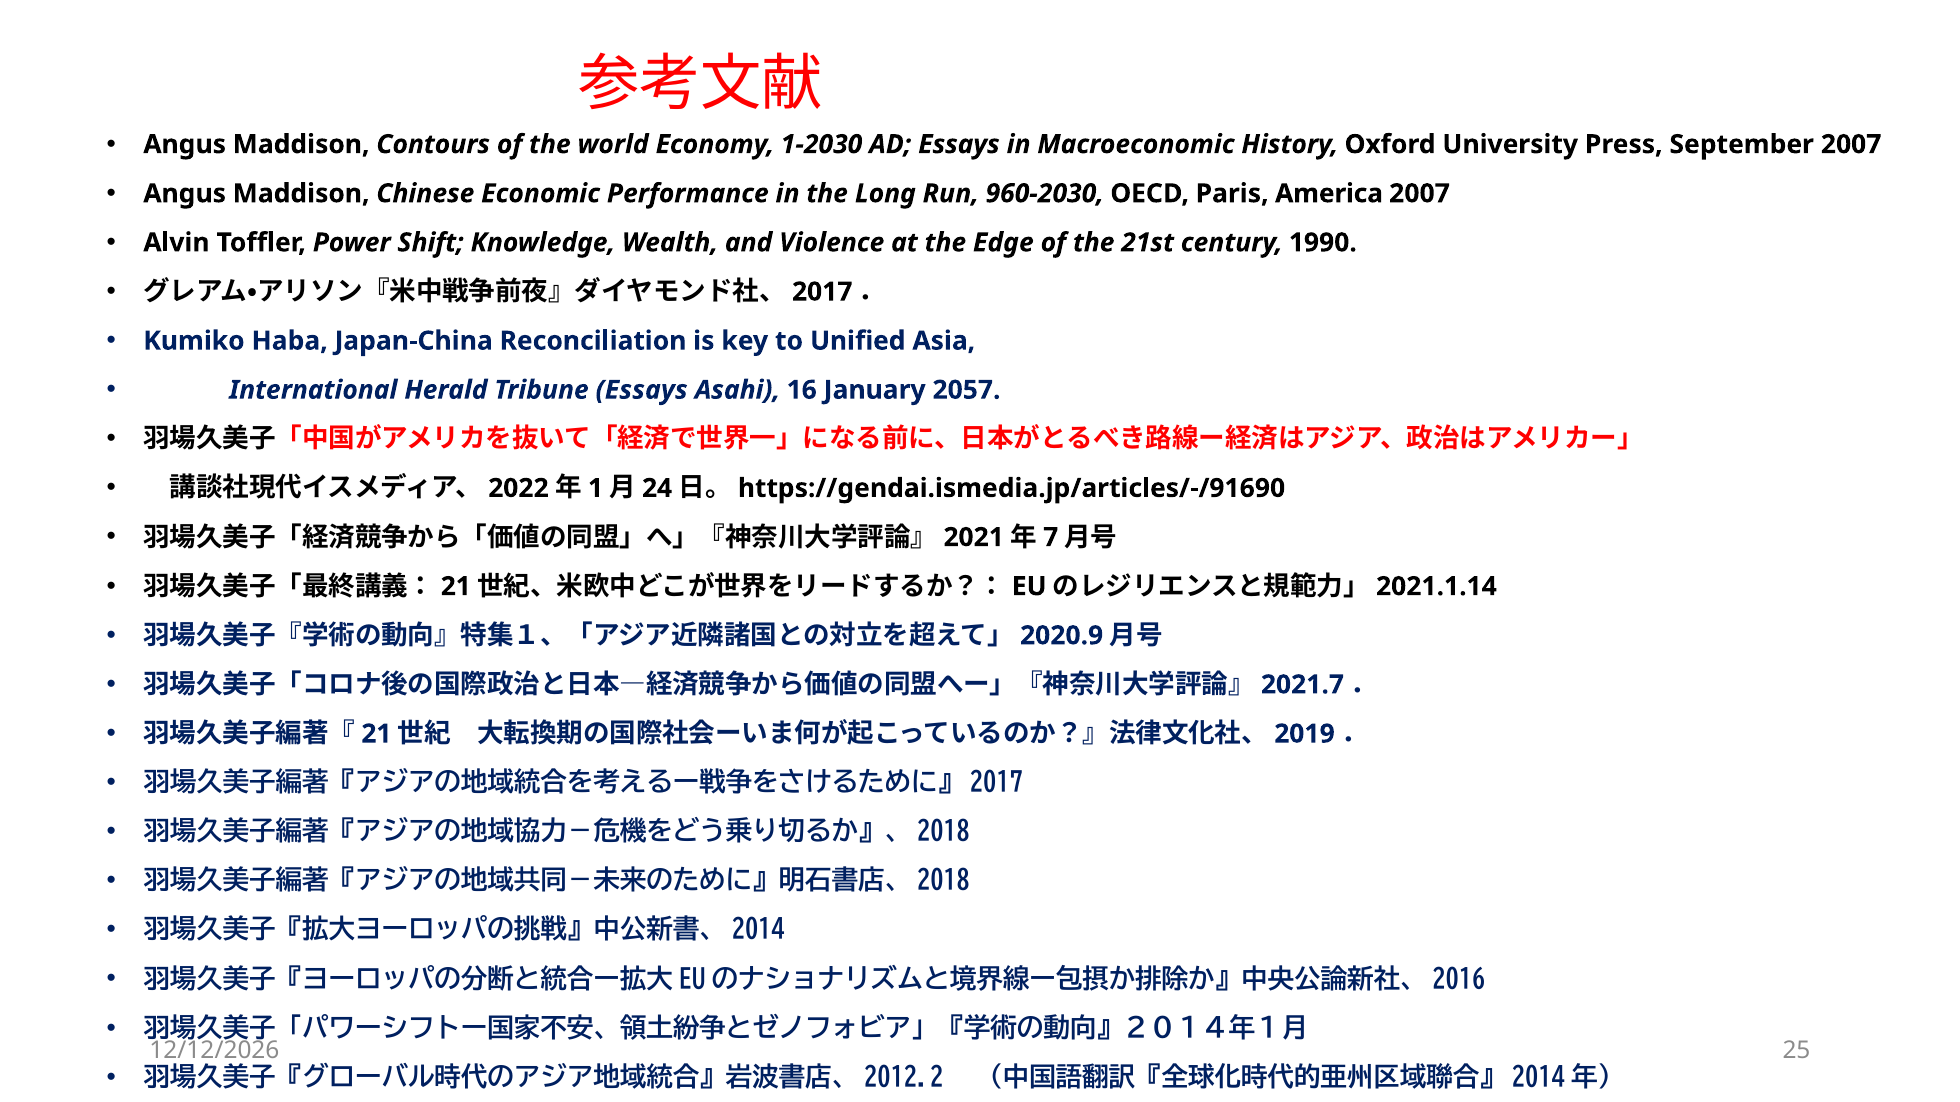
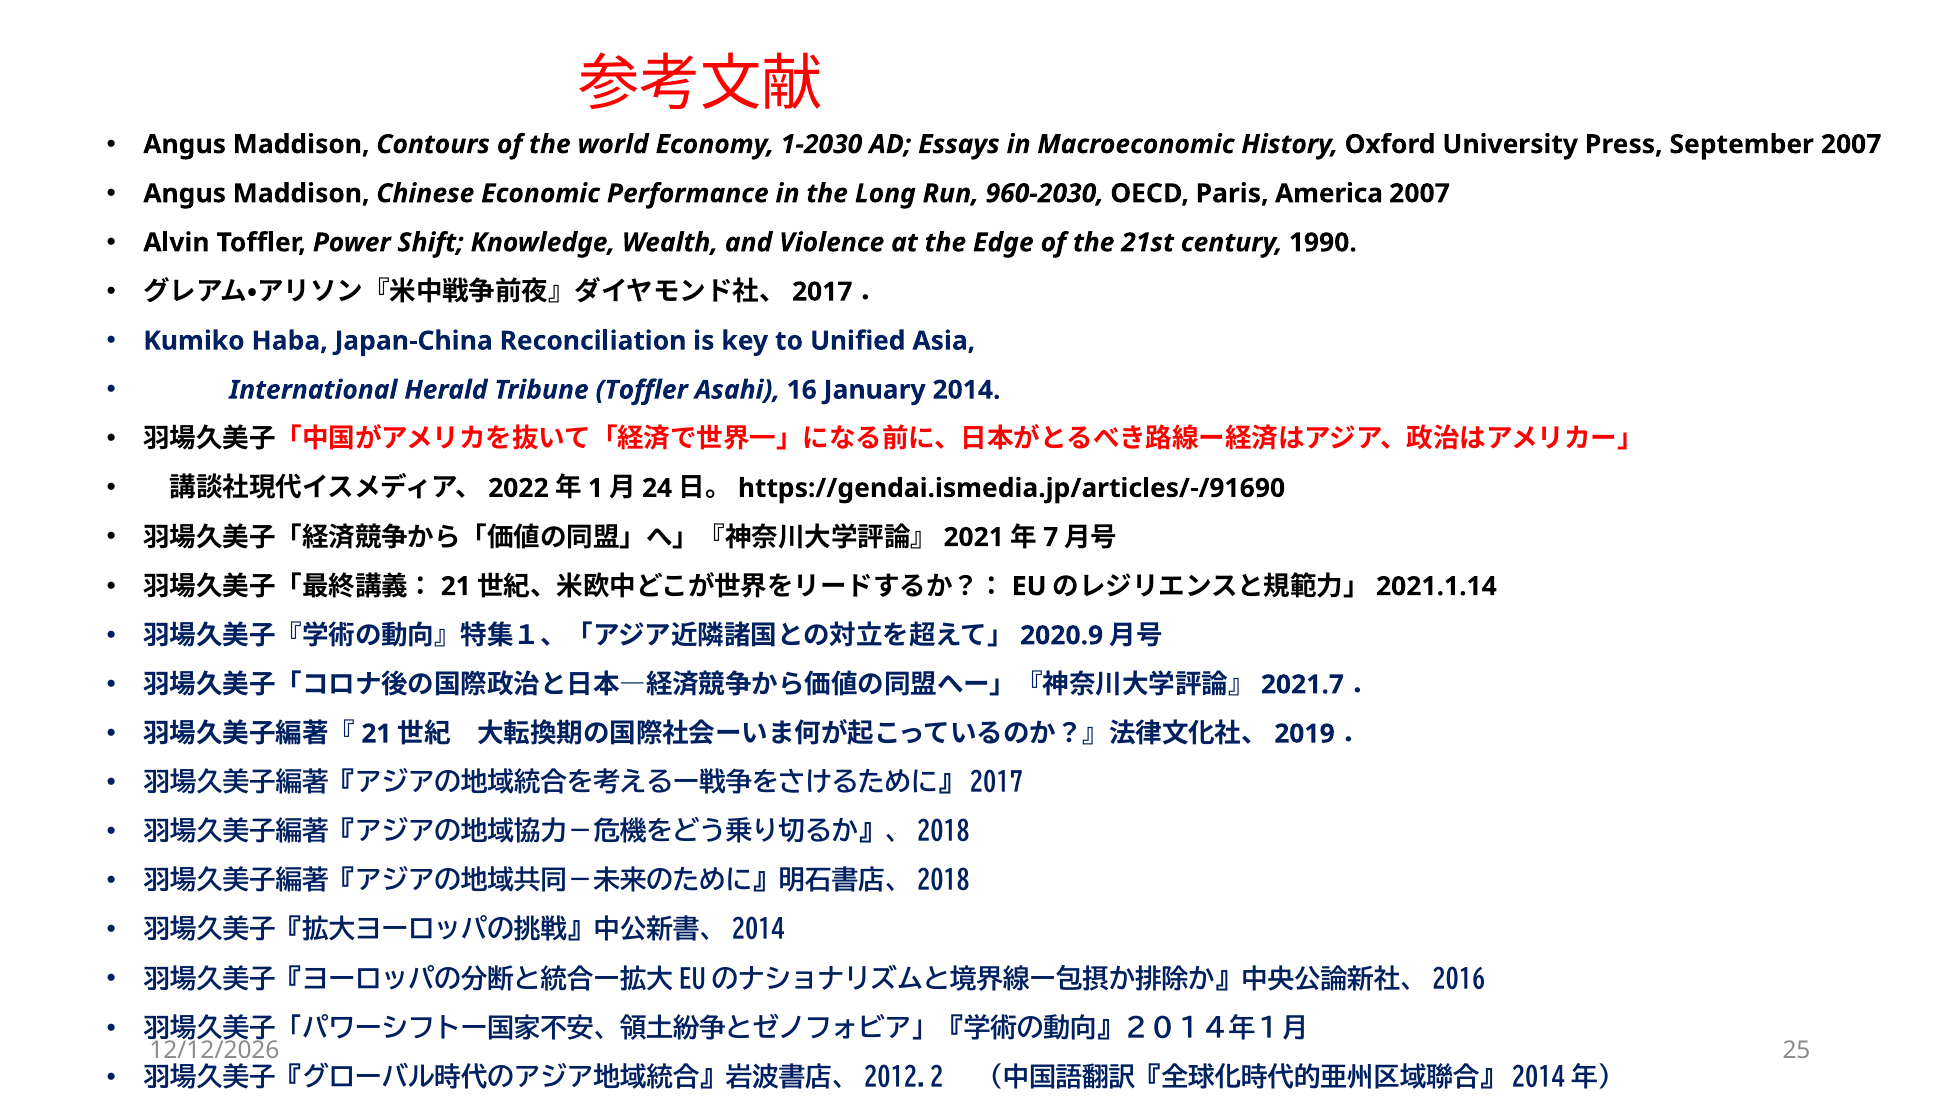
Tribune Essays: Essays -> Toffler (642, 390)
2057: 2057 -> 2014 (966, 390)
